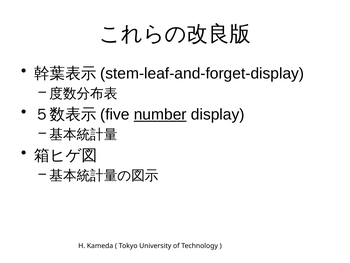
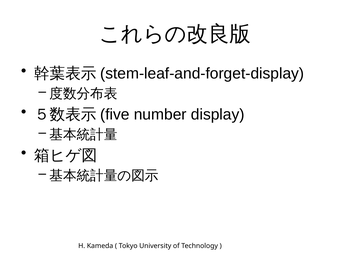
number underline: present -> none (160, 114)
